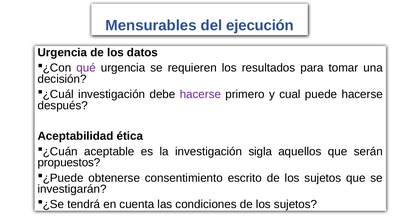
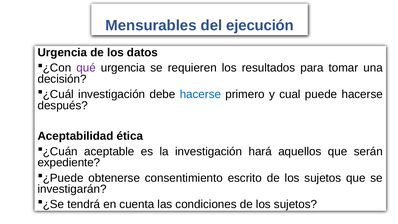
hacerse colour: purple -> blue (200, 94)
sigla: sigla -> hará (260, 151)
propuestos: propuestos -> expediente (69, 163)
